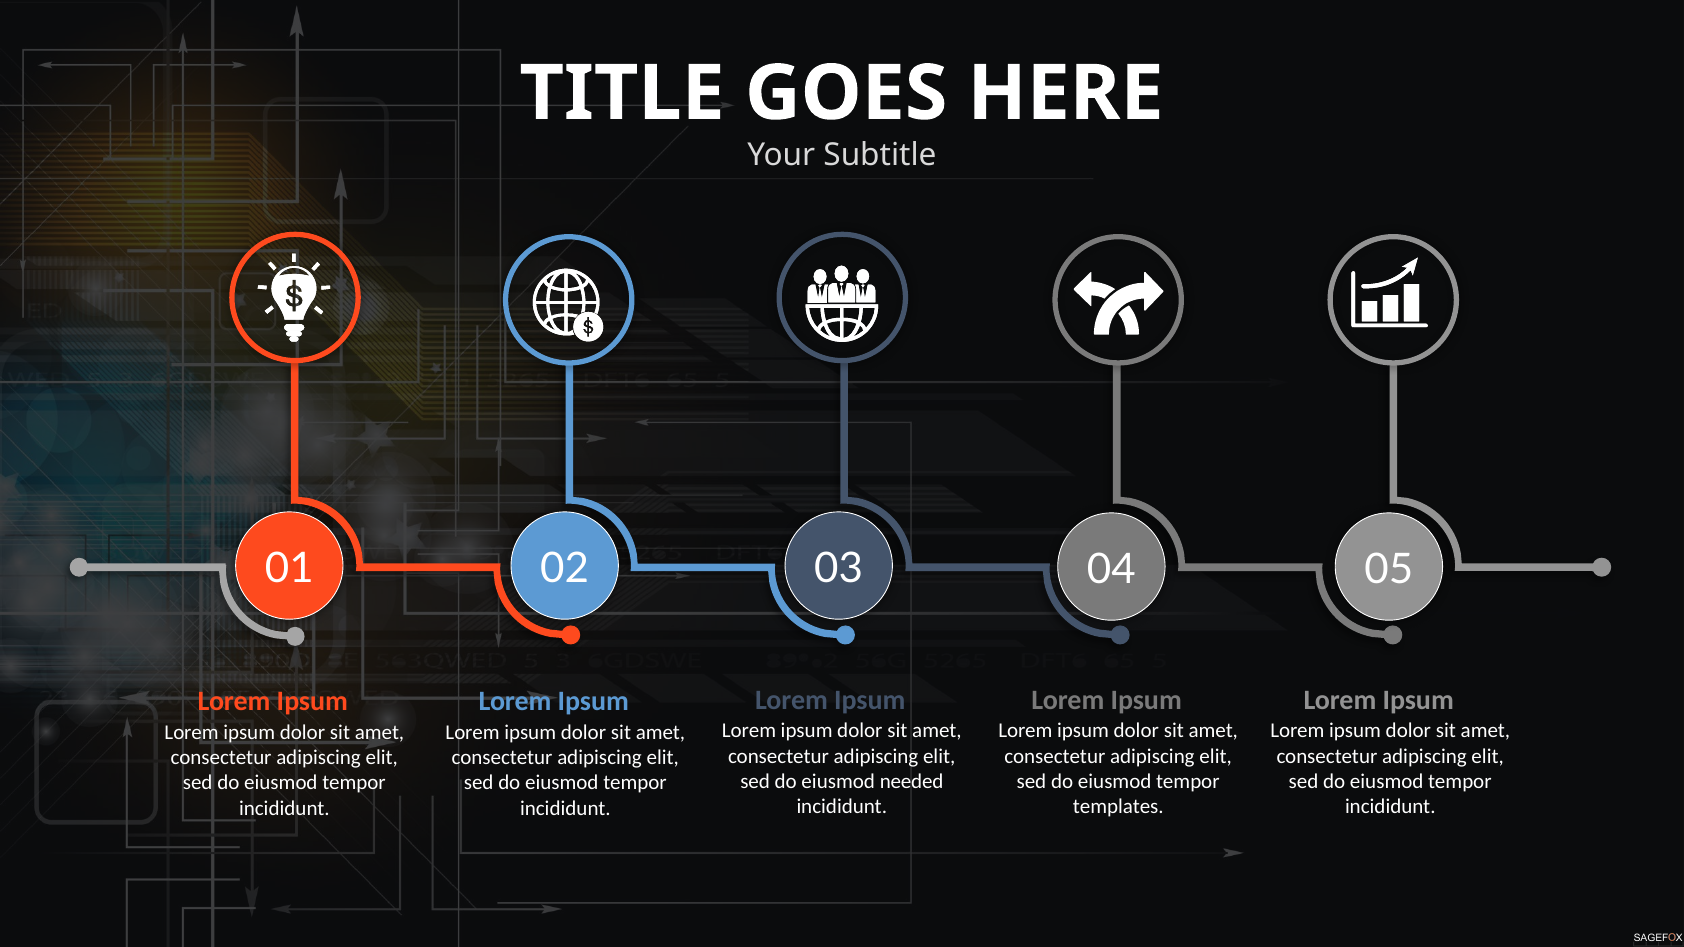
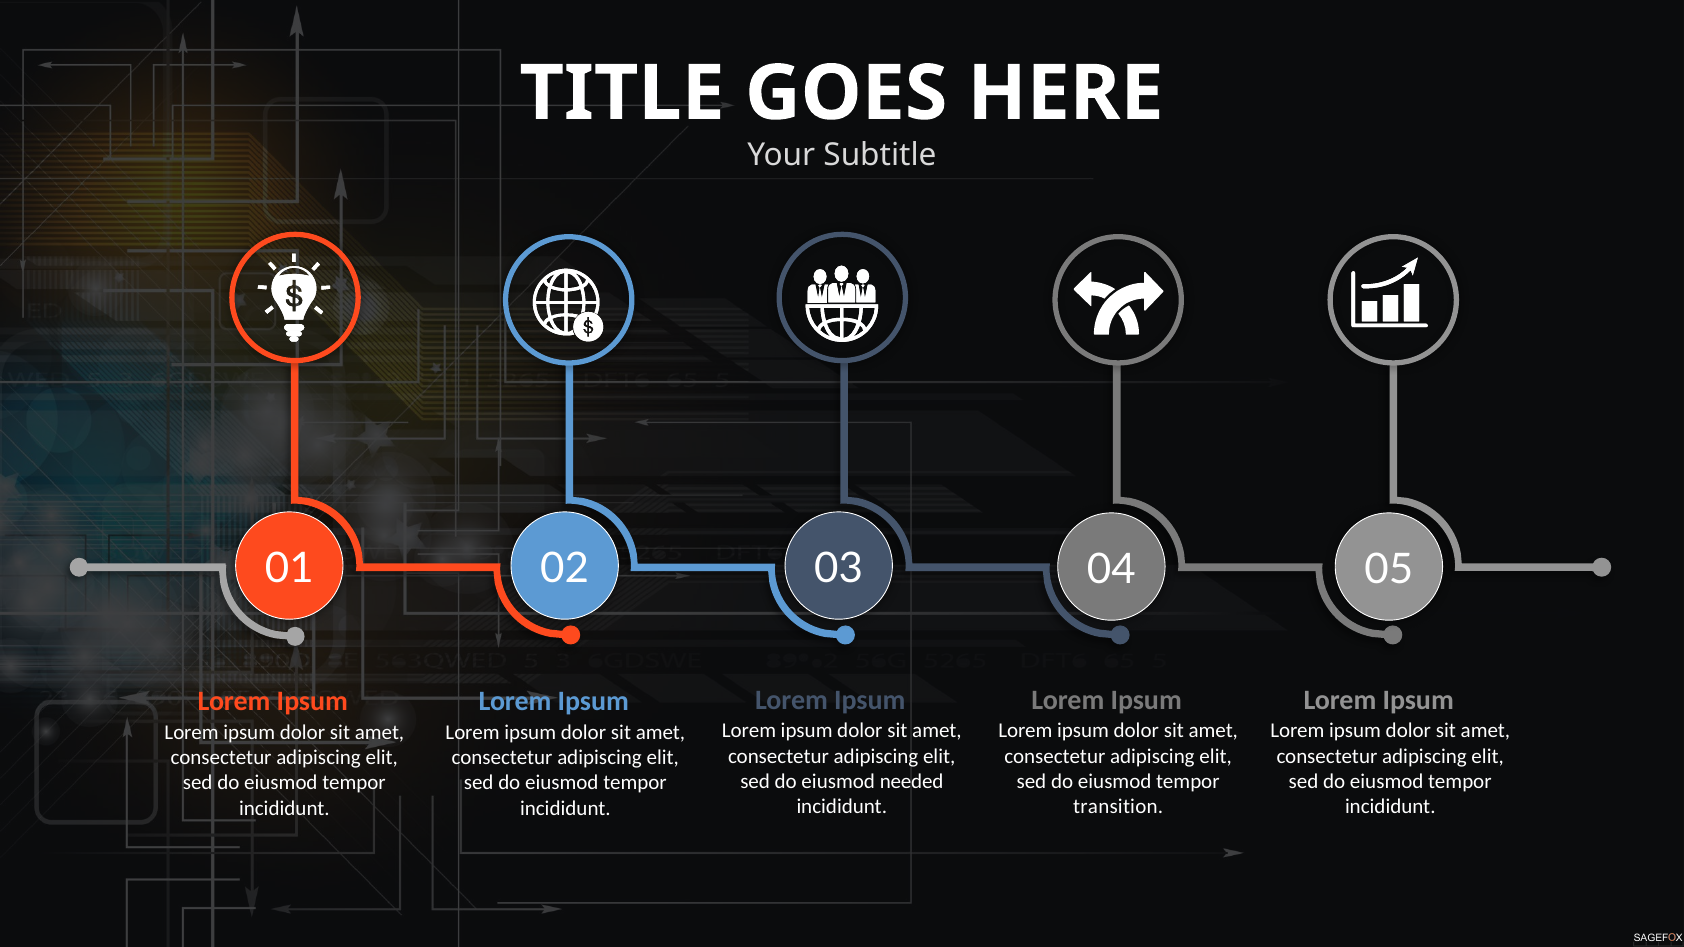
templates: templates -> transition (1118, 807)
